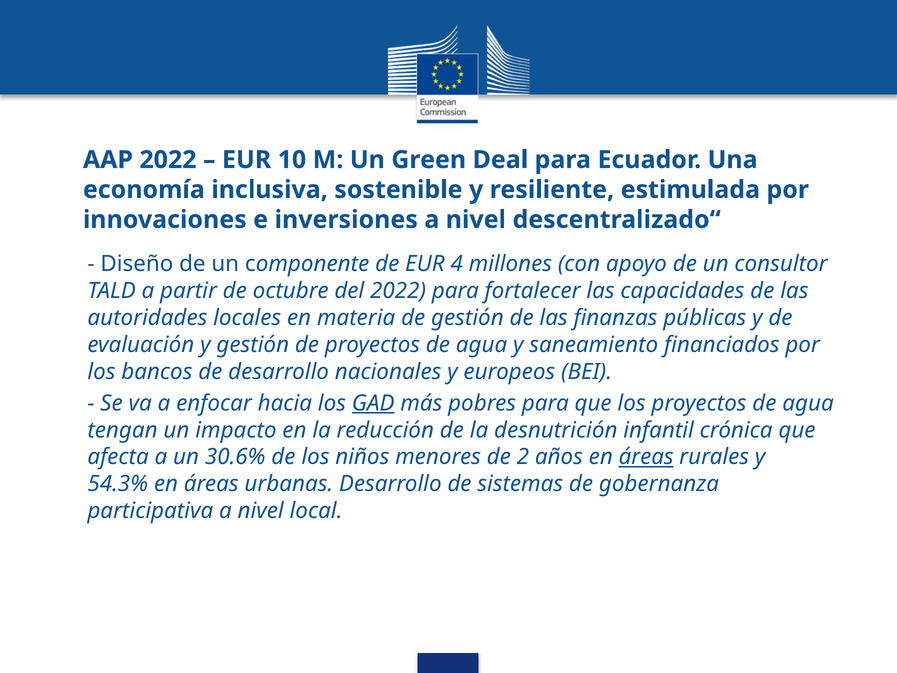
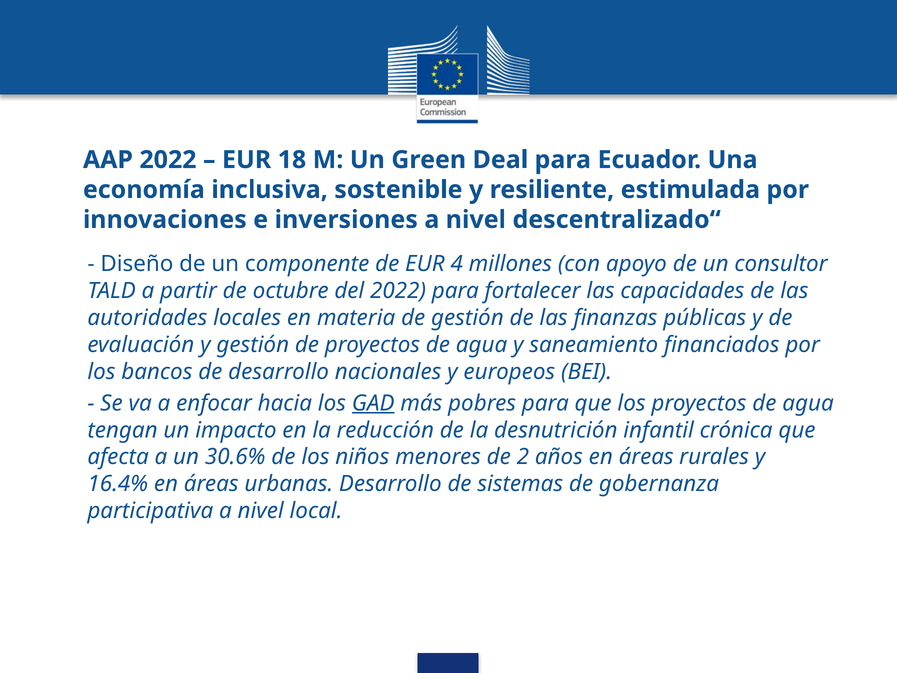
10: 10 -> 18 (292, 160)
áreas underline: present -> none (646, 457)
54.3%: 54.3% -> 16.4% (118, 484)
